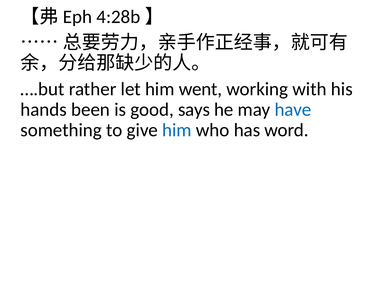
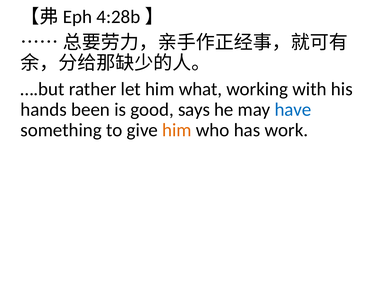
went: went -> what (200, 89)
him colour: blue -> orange (177, 130)
word: word -> work (286, 130)
